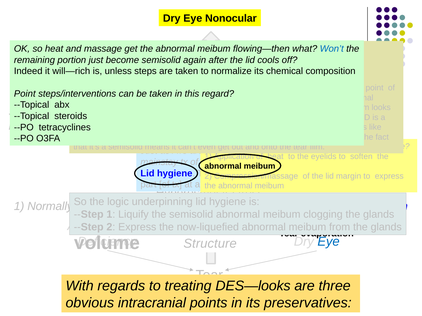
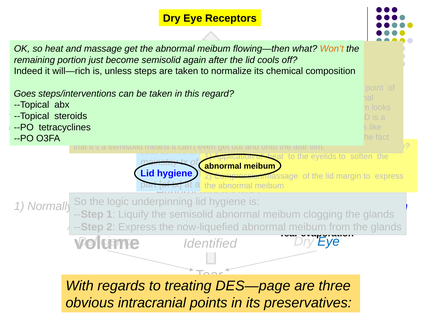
Nonocular: Nonocular -> Receptors (231, 19)
Won’t colour: blue -> orange (332, 49)
Point: Point -> Goes (25, 94)
Structure: Structure -> Identified (210, 244)
DES—looks: DES—looks -> DES—page (253, 286)
